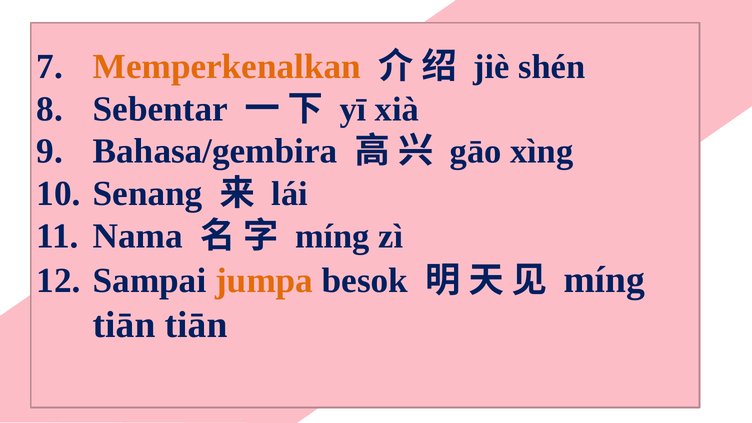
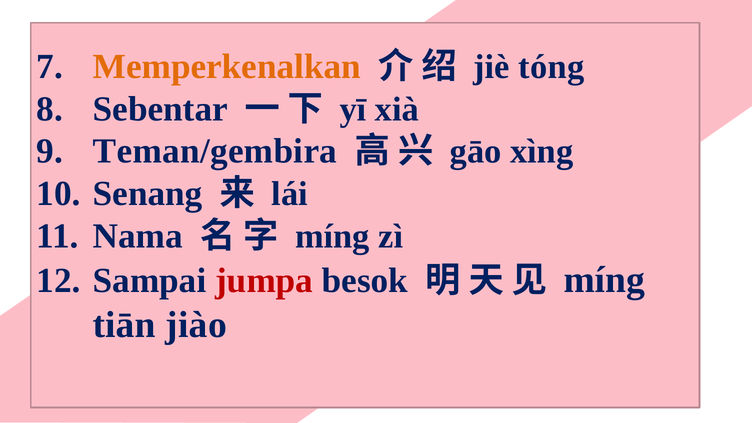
shén: shén -> tóng (552, 67)
Bahasa/gembira: Bahasa/gembira -> Teman/gembira (215, 151)
jumpa colour: orange -> red (264, 281)
tiān tiān: tiān -> jiào (196, 325)
